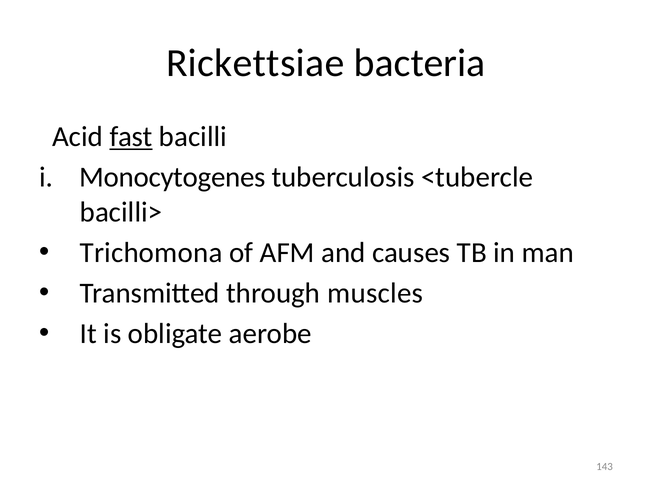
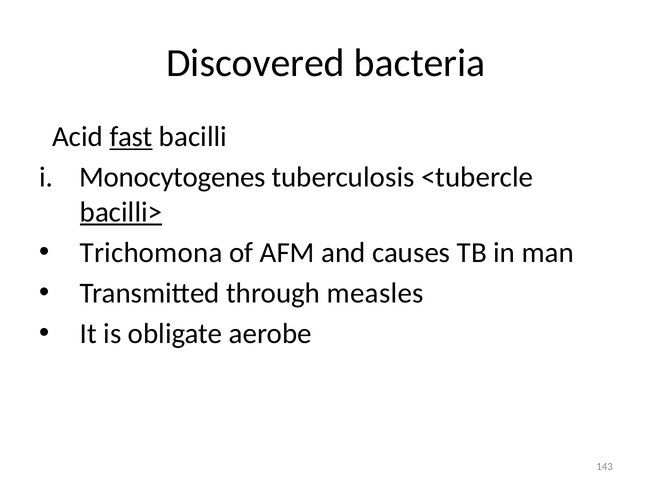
Rickettsiae: Rickettsiae -> Discovered (255, 63)
bacilli> underline: none -> present (121, 212)
muscles: muscles -> measles (375, 293)
